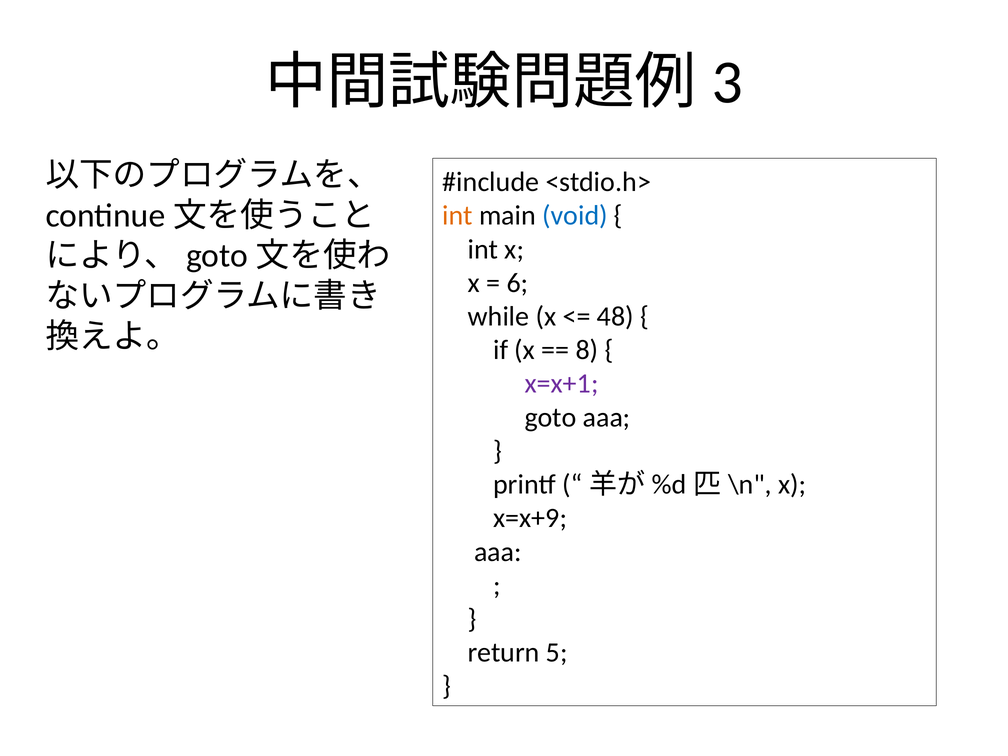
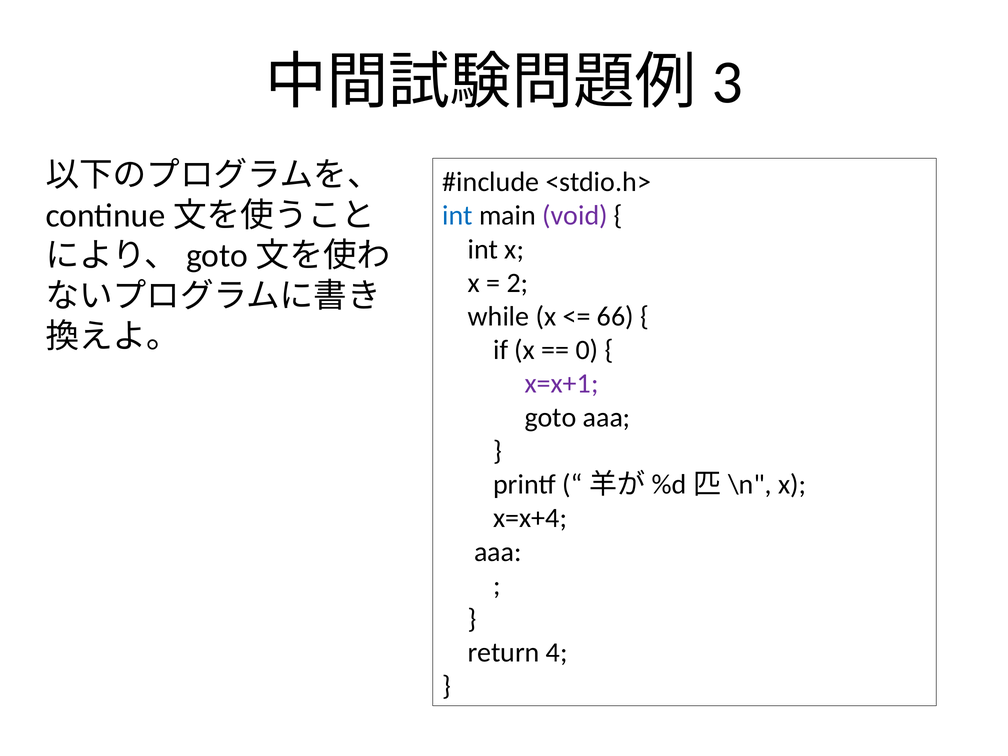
int colour: orange -> blue (458, 216)
void colour: blue -> purple (575, 216)
6: 6 -> 2 (517, 283)
48: 48 -> 66 (615, 316)
8: 8 -> 0 (587, 350)
x=x+9: x=x+9 -> x=x+4 (530, 518)
5: 5 -> 4 (557, 653)
